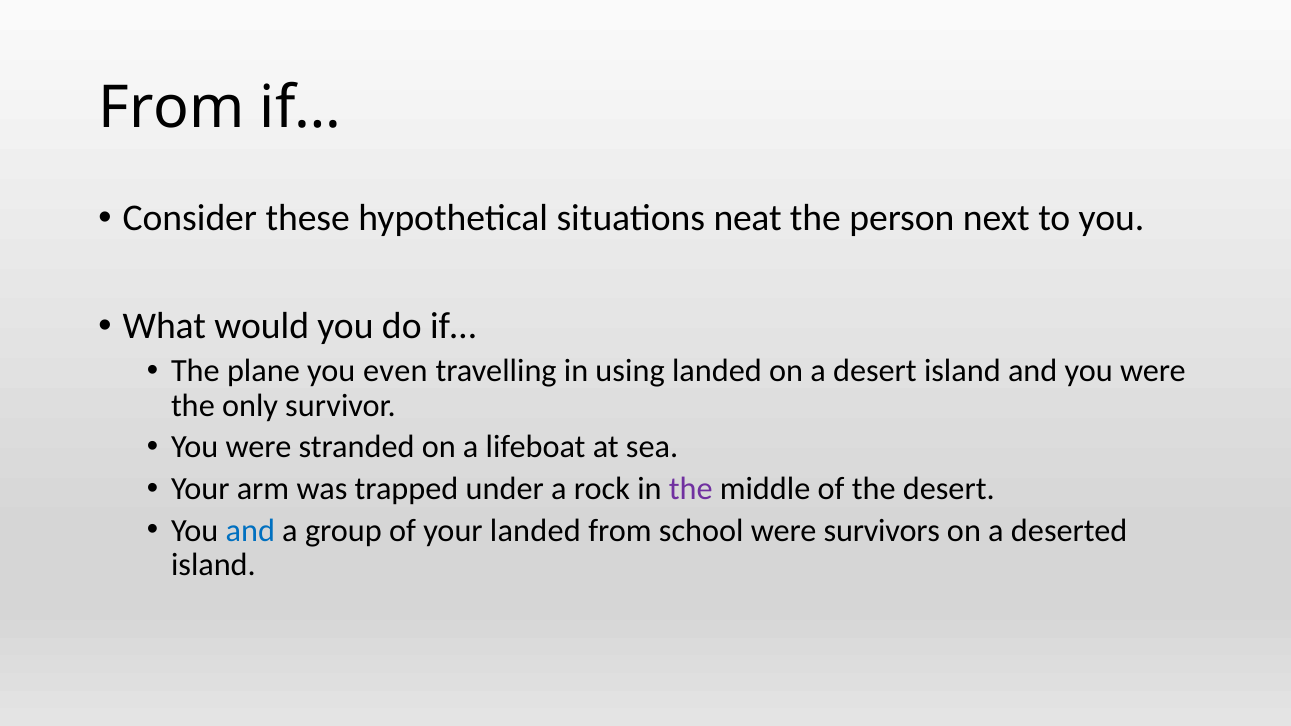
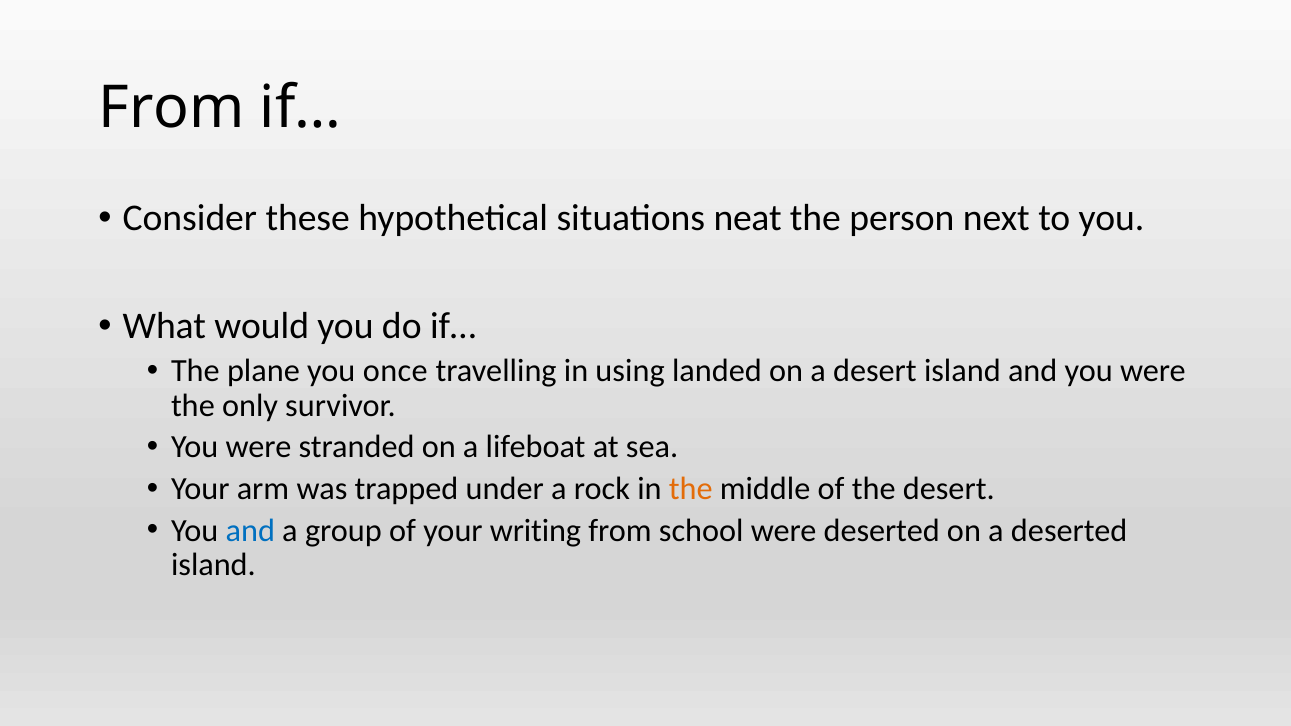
even: even -> once (395, 371)
the colour: purple -> orange (691, 489)
your landed: landed -> writing (536, 531)
were survivors: survivors -> deserted (882, 531)
